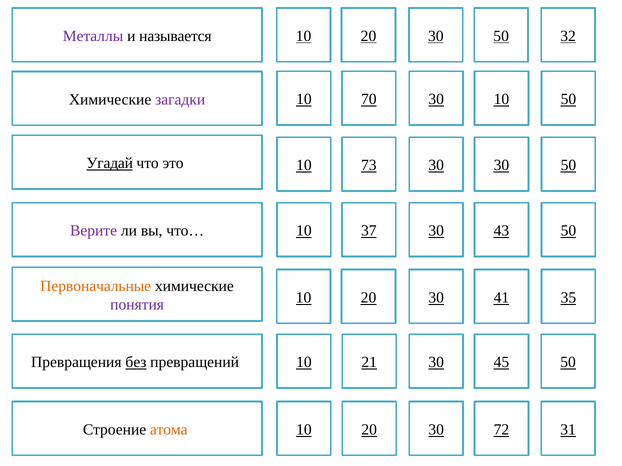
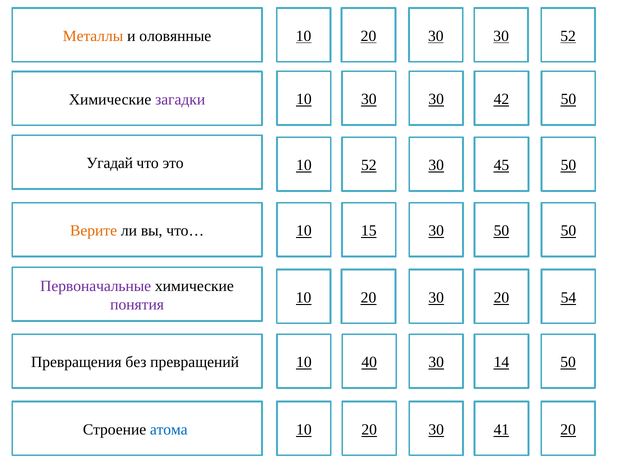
Металлы colour: purple -> orange (93, 36)
называется: называется -> оловянные (175, 36)
30 50: 50 -> 30 (501, 36)
20 32: 32 -> 52 (568, 36)
10 70: 70 -> 30 (369, 99)
10: 10 -> 42 (501, 99)
Угадай underline: present -> none (110, 163)
10 73: 73 -> 52 (369, 165)
30 30: 30 -> 45 (501, 165)
Верите colour: purple -> orange (94, 231)
37: 37 -> 15 (369, 231)
43: 43 -> 50 (501, 231)
Первоначальные colour: orange -> purple (96, 286)
30 41: 41 -> 20 (501, 298)
35: 35 -> 54 (568, 298)
без underline: present -> none (136, 363)
21: 21 -> 40 (369, 363)
45: 45 -> 14 (501, 363)
атома colour: orange -> blue (169, 430)
72: 72 -> 41 (501, 430)
20 31: 31 -> 20 (568, 430)
